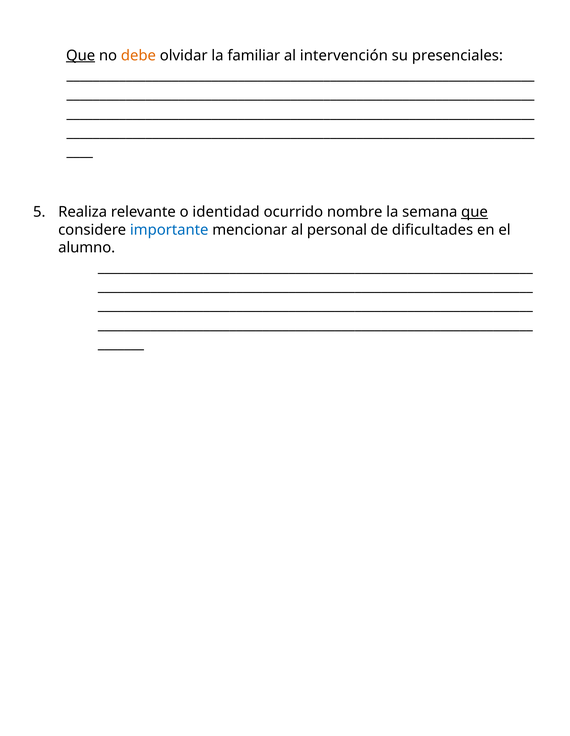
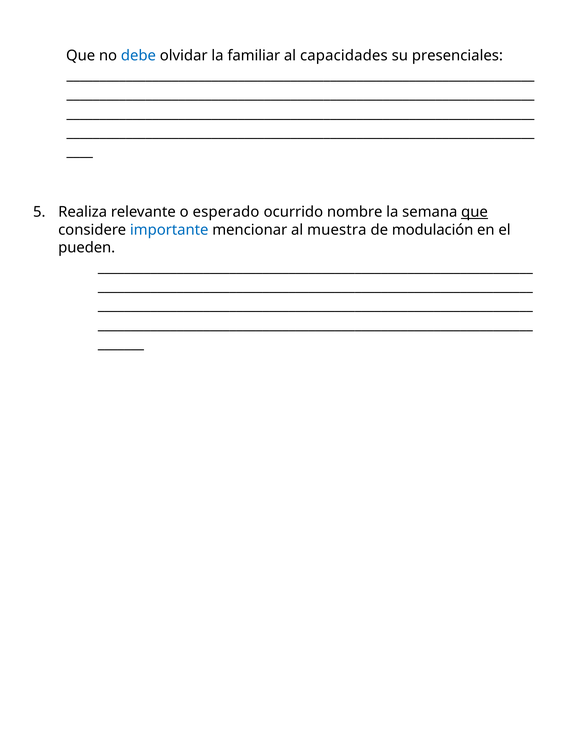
Que underline: present -> none (81, 56)
debe colour: orange -> blue (138, 56)
intervención: intervención -> capacidades (344, 56)
identidad: identidad -> esperado (226, 212)
personal: personal -> muestra (337, 230)
dificultades: dificultades -> modulación (433, 230)
alumno: alumno -> pueden (87, 248)
